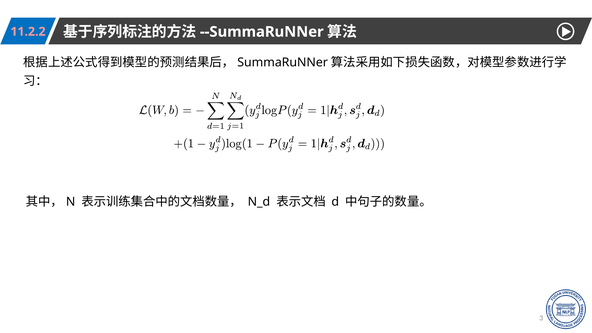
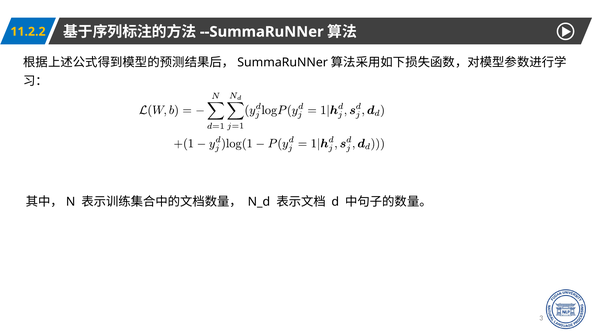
11.2.2 colour: pink -> yellow (28, 32)
